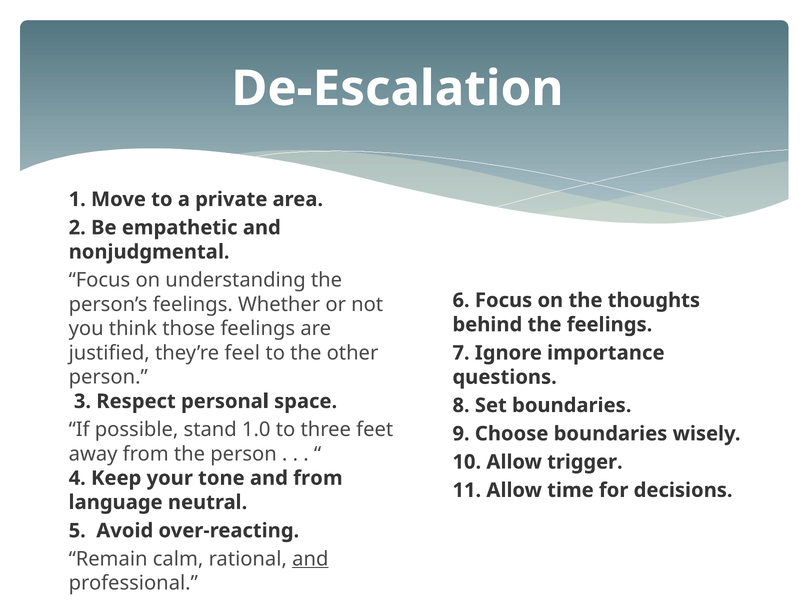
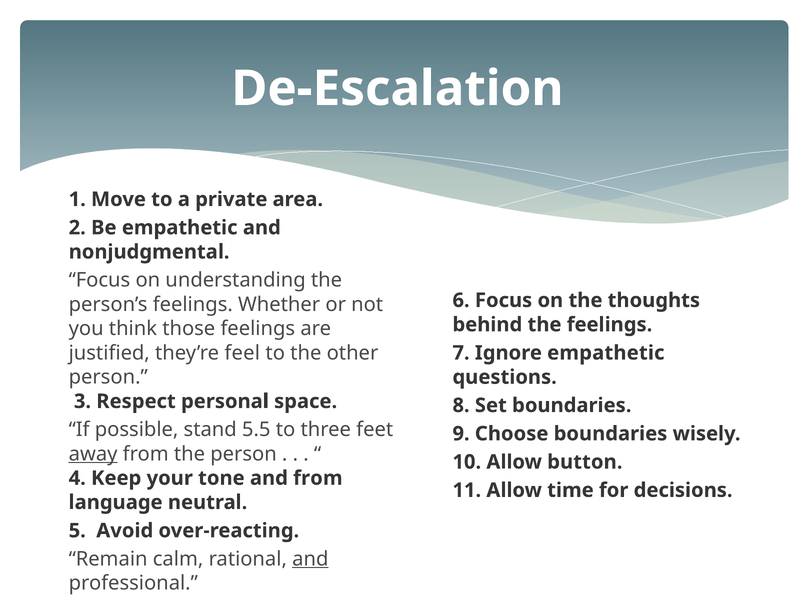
Ignore importance: importance -> empathetic (606, 353)
1.0: 1.0 -> 5.5 (256, 430)
away underline: none -> present (93, 454)
trigger: trigger -> button (585, 462)
